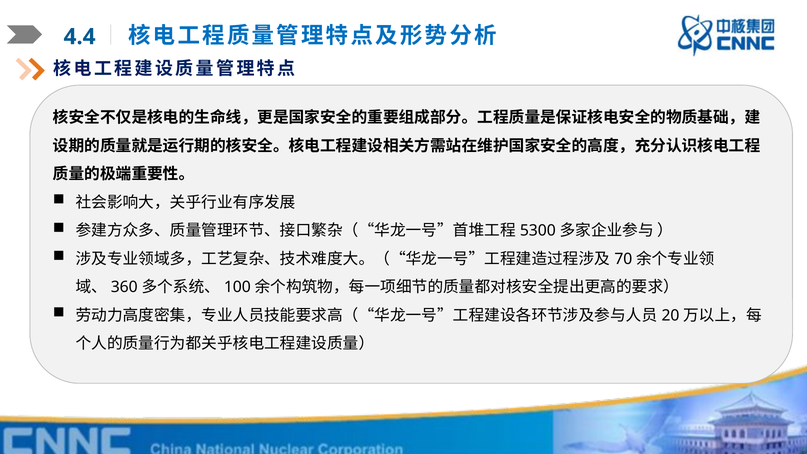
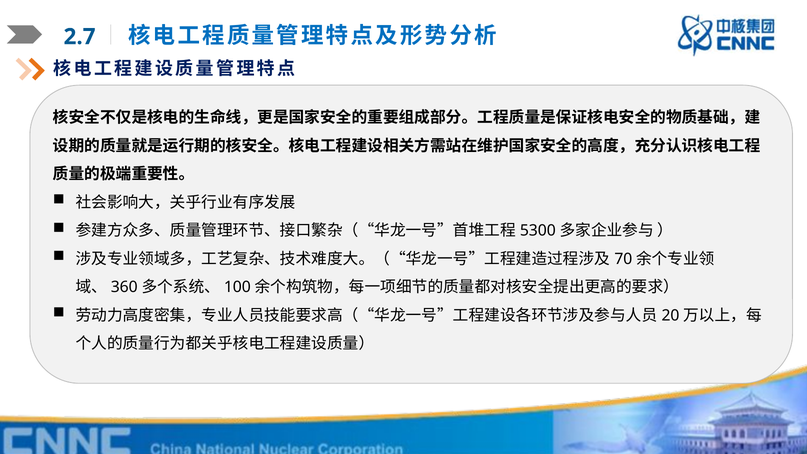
4.4: 4.4 -> 2.7 (80, 37)
